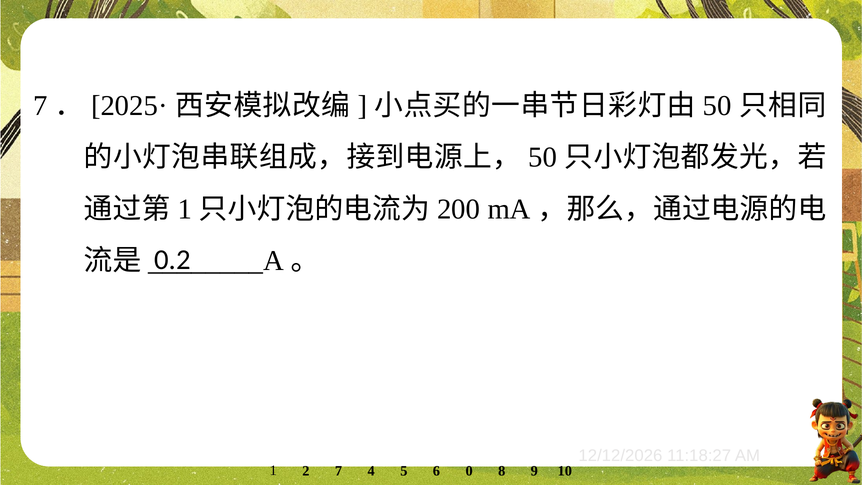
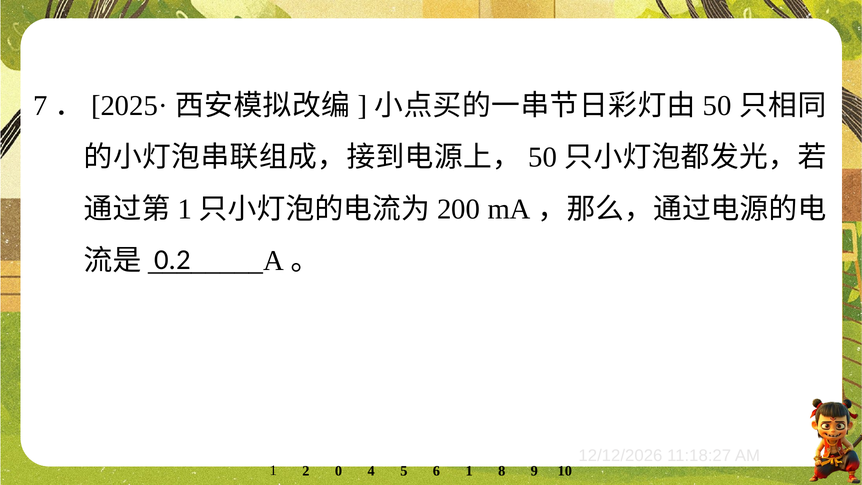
2 7: 7 -> 0 (339, 471)
6 0: 0 -> 1 (469, 471)
